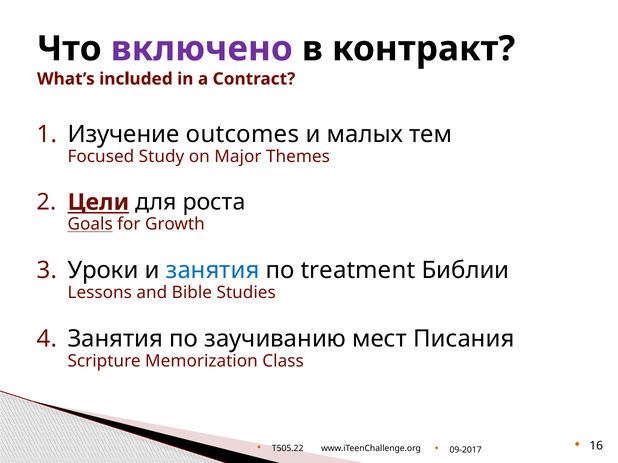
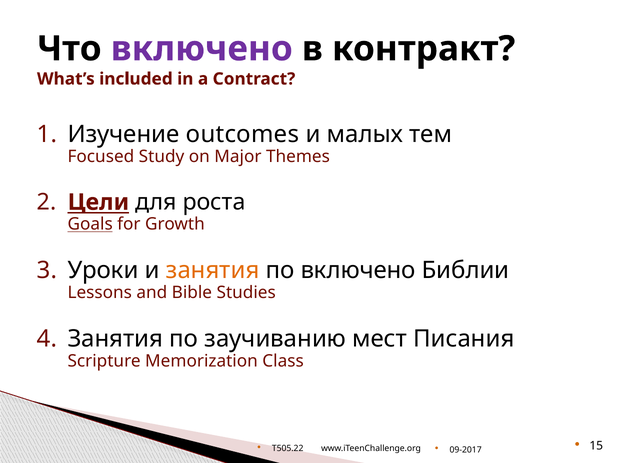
занятия colour: blue -> orange (213, 271)
по treatment: treatment -> включено (358, 271)
16: 16 -> 15 (596, 446)
